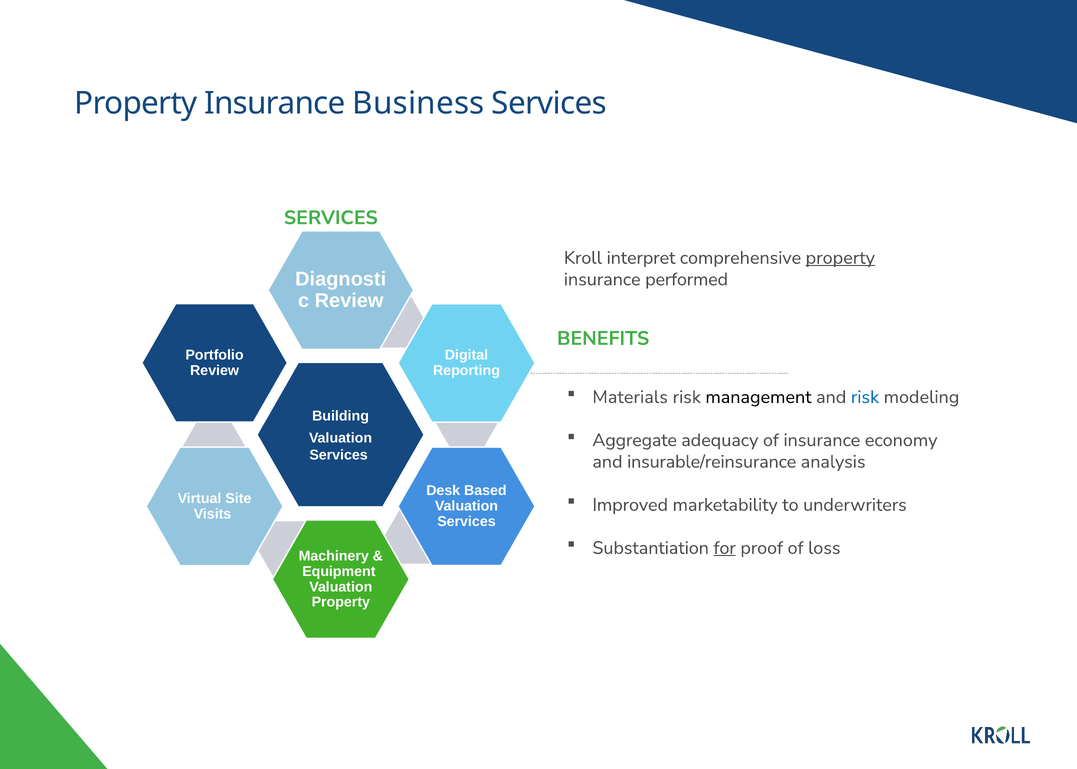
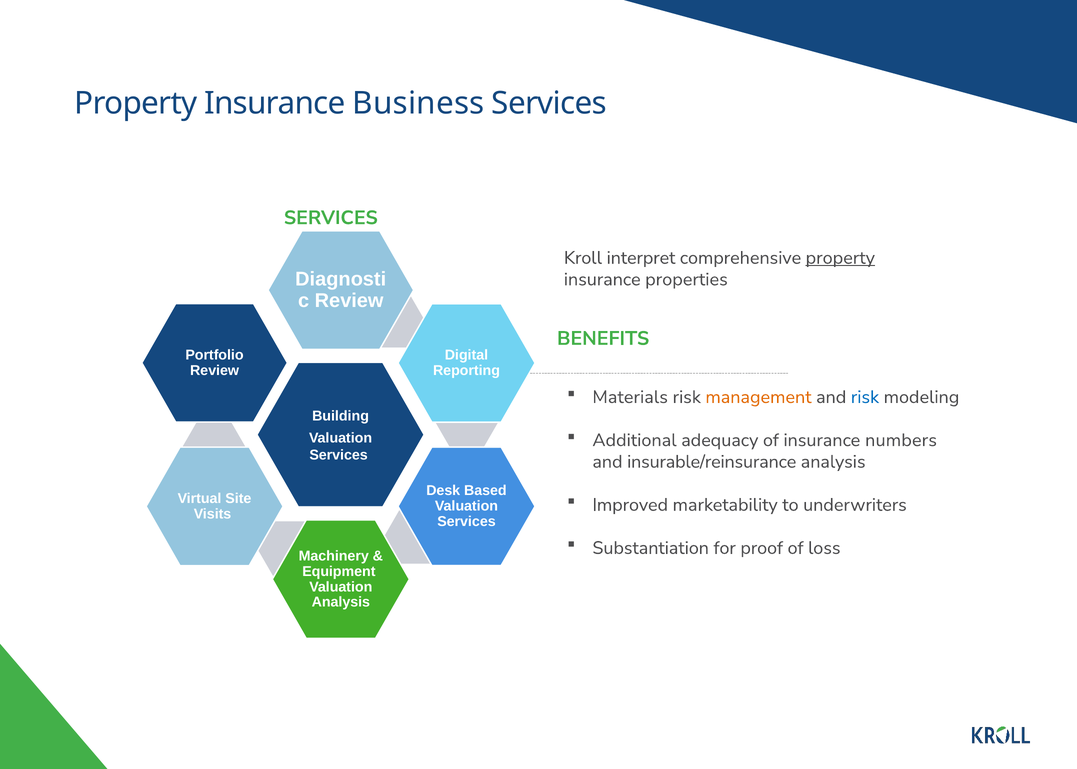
performed: performed -> properties (687, 279)
management colour: black -> orange (758, 397)
Aggregate: Aggregate -> Additional (634, 440)
economy: economy -> numbers (901, 440)
for underline: present -> none (725, 548)
Property: Property -> Analysis (341, 602)
